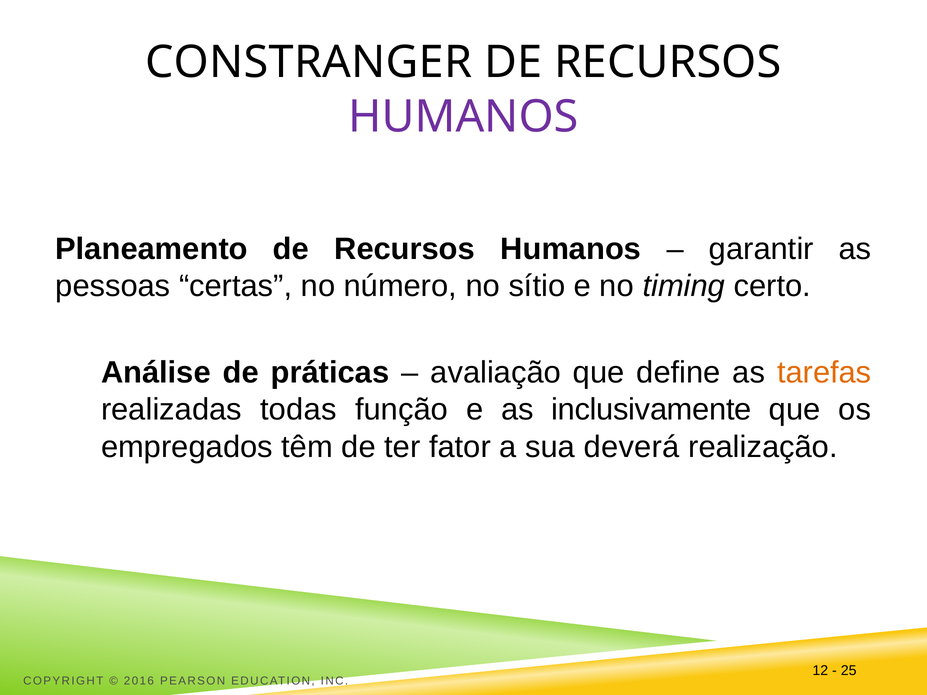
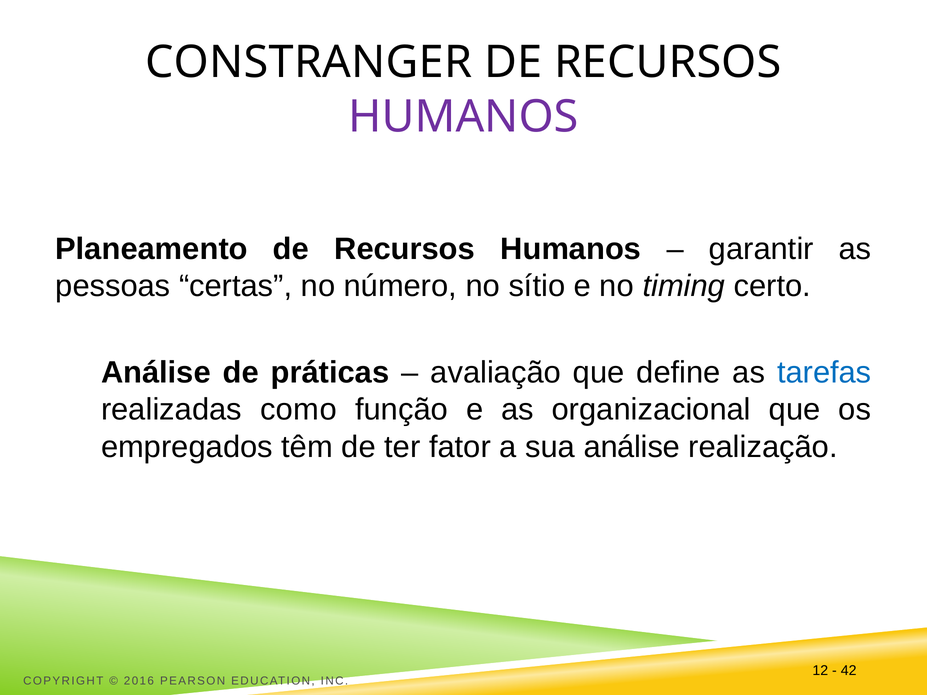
tarefas colour: orange -> blue (824, 373)
todas: todas -> como (298, 410)
inclusivamente: inclusivamente -> organizacional (651, 410)
sua deverá: deverá -> análise (632, 447)
25: 25 -> 42 (849, 671)
